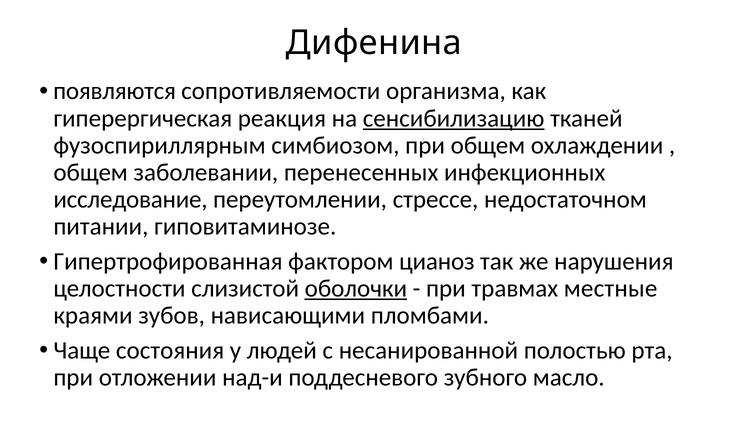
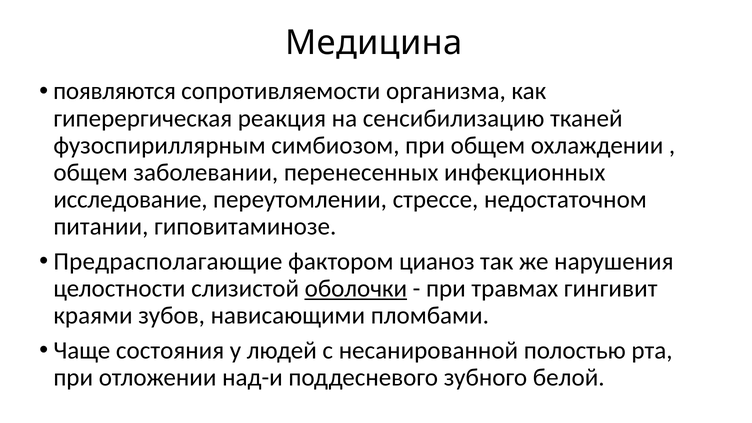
Дифенина: Дифенина -> Медицина (374, 43)
сенсибилизацию underline: present -> none (454, 118)
Гипертрофированная: Гипертрофированная -> Предрасполагающие (168, 262)
местные: местные -> гингивит (611, 289)
масло: масло -> белой (569, 378)
